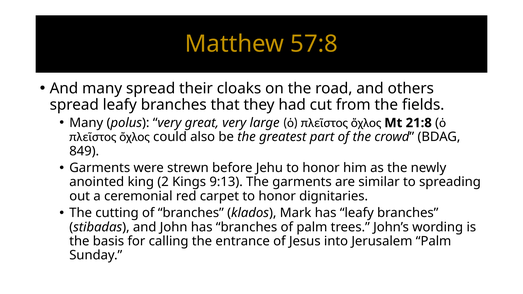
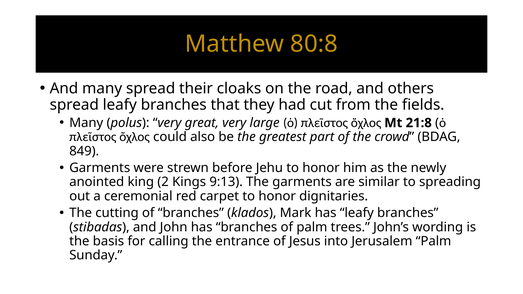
57:8: 57:8 -> 80:8 (314, 44)
